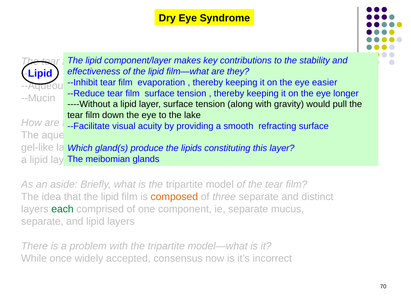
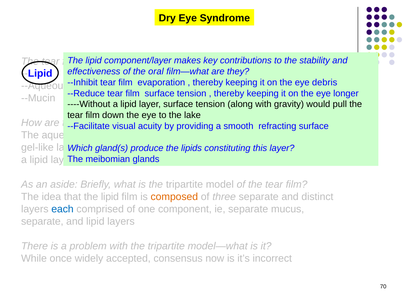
of the lipid: lipid -> oral (156, 72)
easier: easier -> debris (325, 82)
each colour: green -> blue (62, 209)
